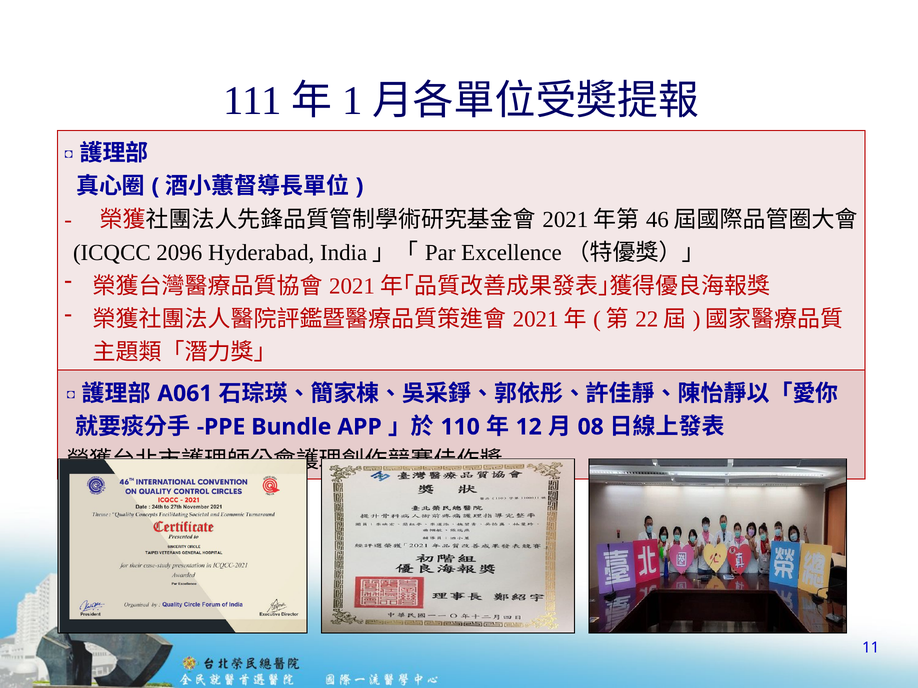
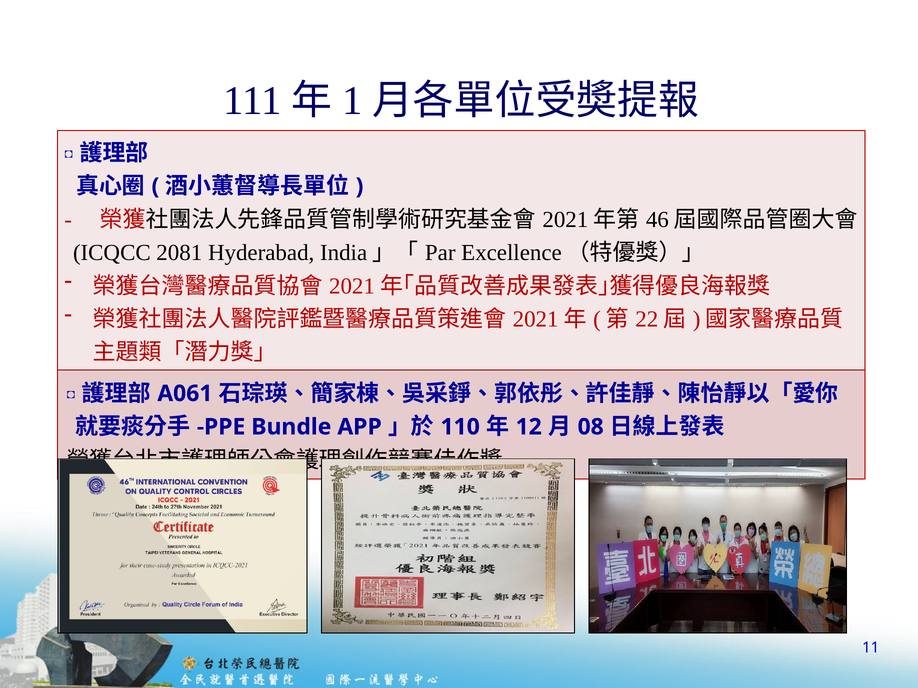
2096: 2096 -> 2081 (179, 253)
